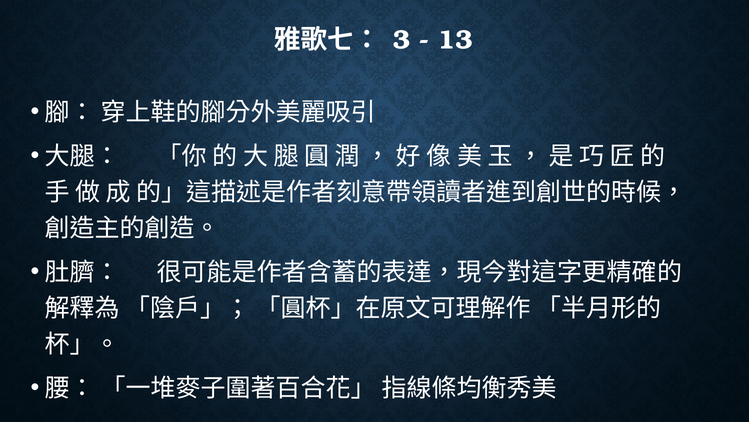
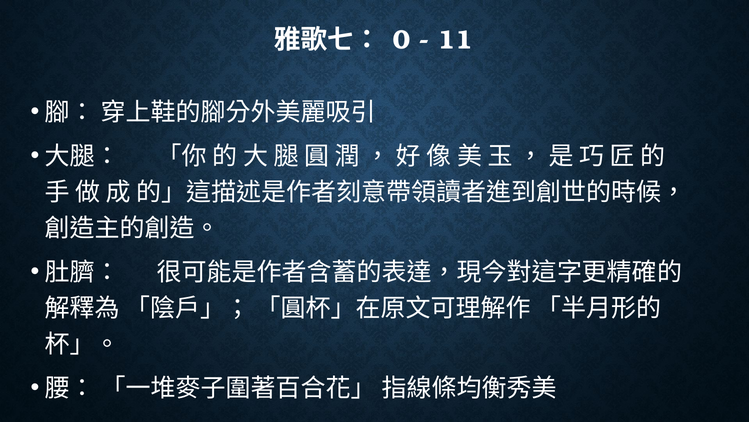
3: 3 -> 0 (402, 40)
13: 13 -> 11 (455, 40)
